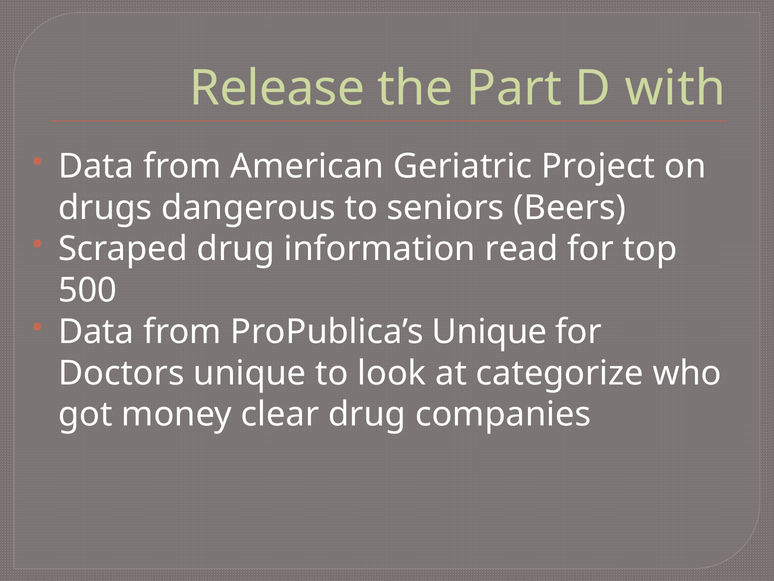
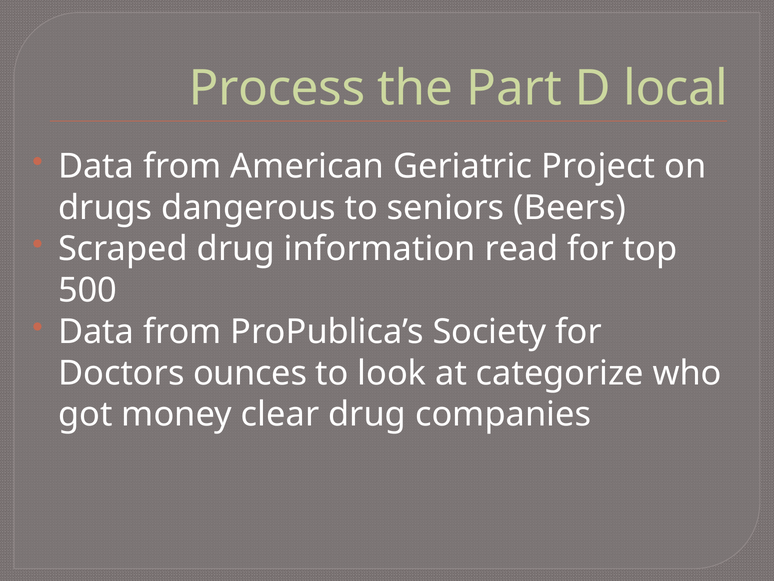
Release: Release -> Process (277, 88)
with: with -> local (676, 88)
ProPublica’s Unique: Unique -> Society (490, 332)
Doctors unique: unique -> ounces (250, 373)
